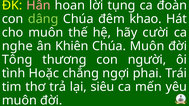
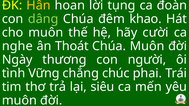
Hân colour: pink -> yellow (38, 5)
Khiên: Khiên -> Thoát (72, 46)
Tông: Tông -> Ngày (17, 60)
Hoặc: Hoặc -> Vững (44, 73)
ngợi: ngợi -> chúc (116, 73)
